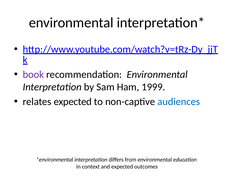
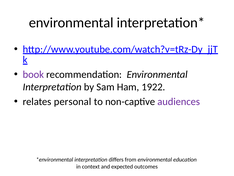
1999: 1999 -> 1922 (153, 87)
relates expected: expected -> personal (73, 101)
audiences colour: blue -> purple (179, 101)
